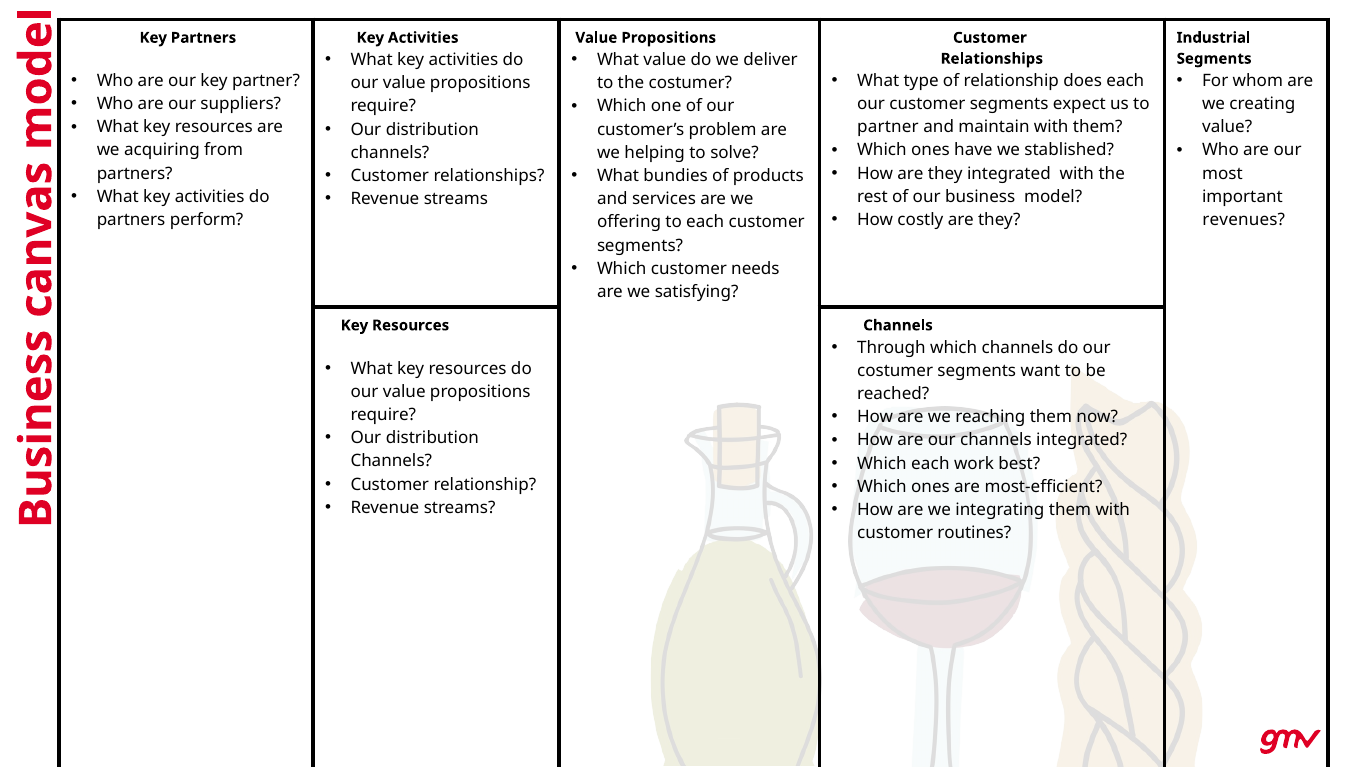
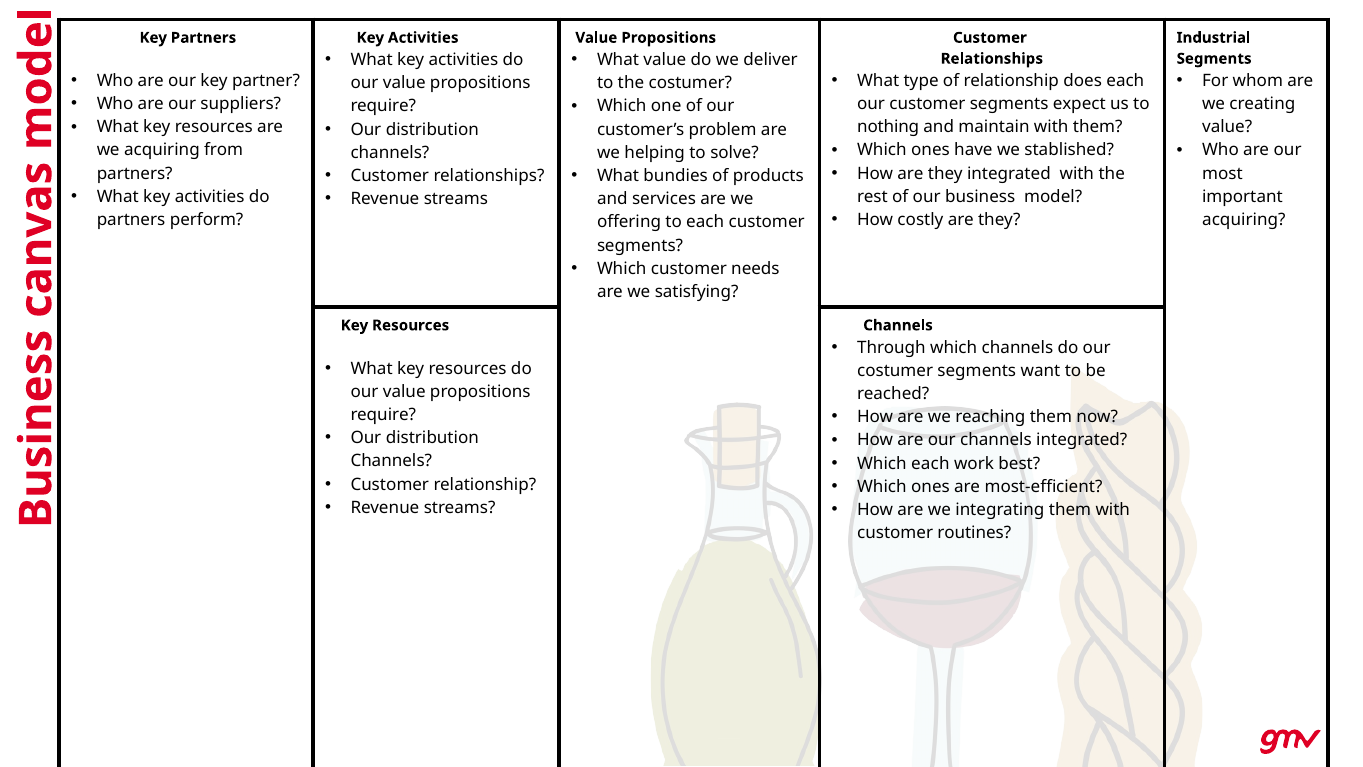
partner: partner -> nothing (888, 127)
revenues: revenues -> acquiring (1244, 220)
